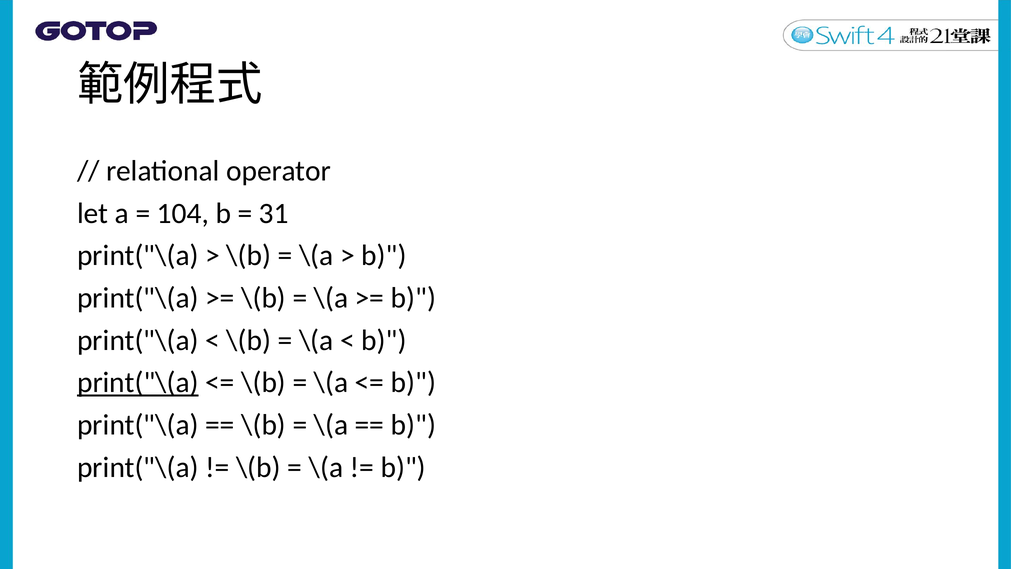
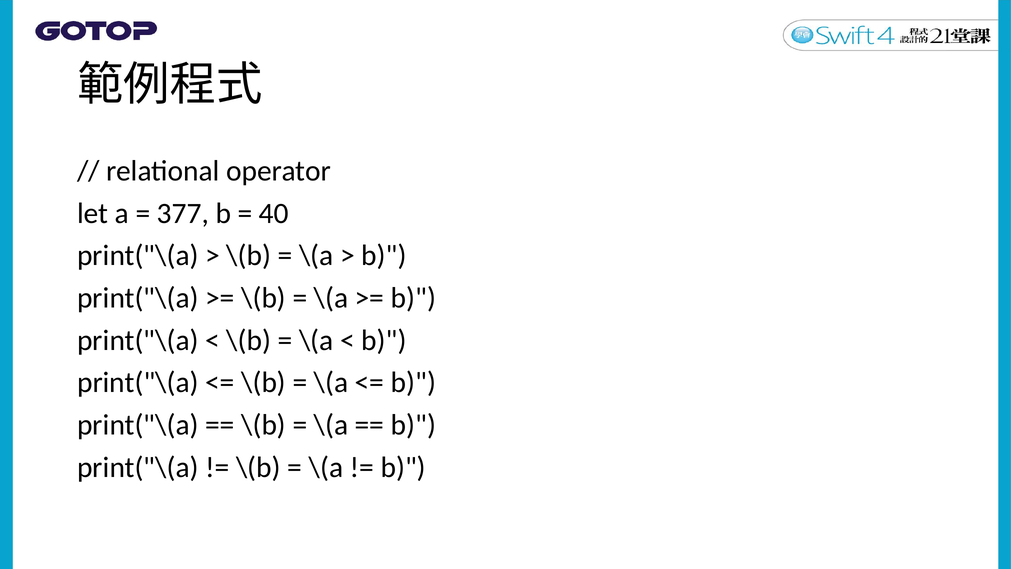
104: 104 -> 377 (183, 213)
31: 31 -> 40 (274, 213)
print("\(a underline: present -> none (138, 383)
